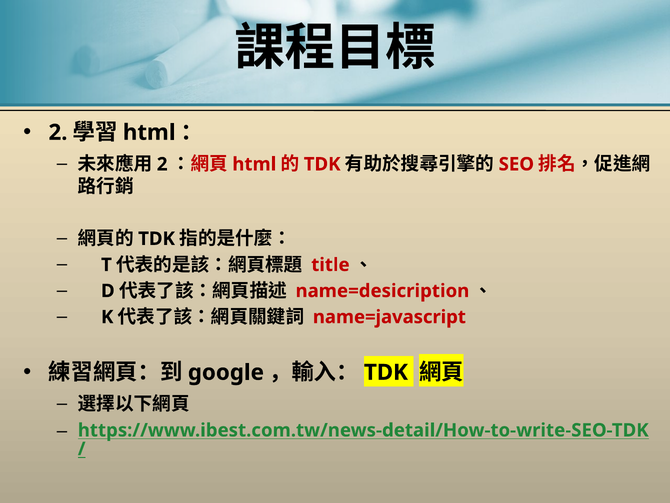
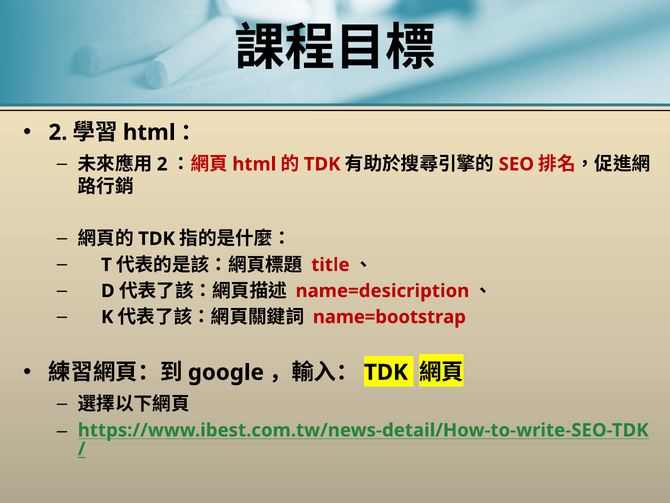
name=javascript: name=javascript -> name=bootstrap (389, 317)
